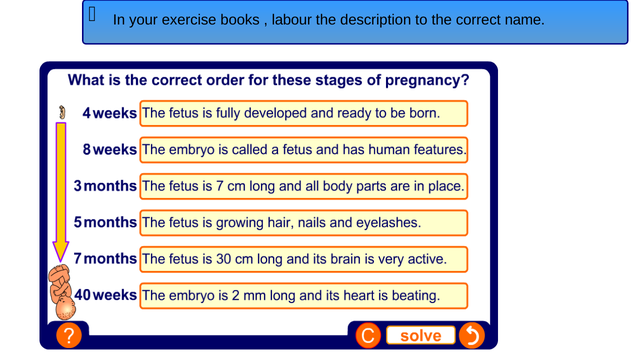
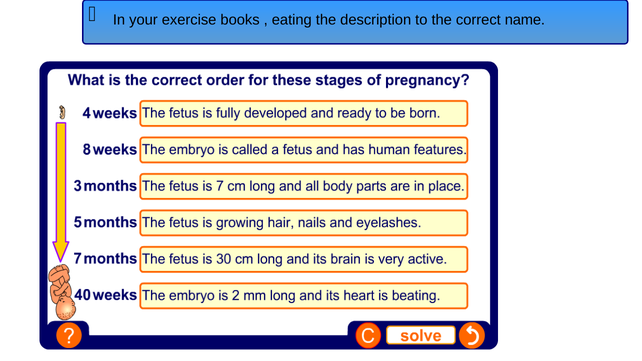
labour: labour -> eating (292, 20)
